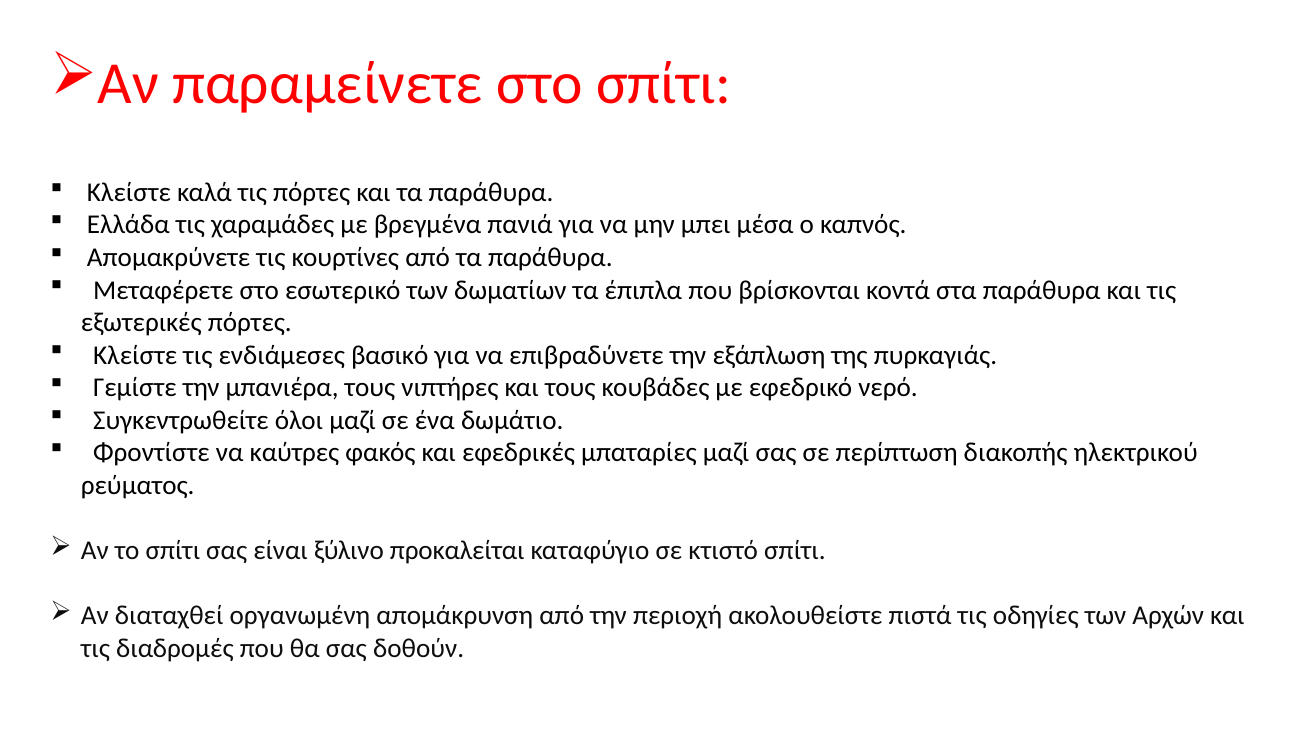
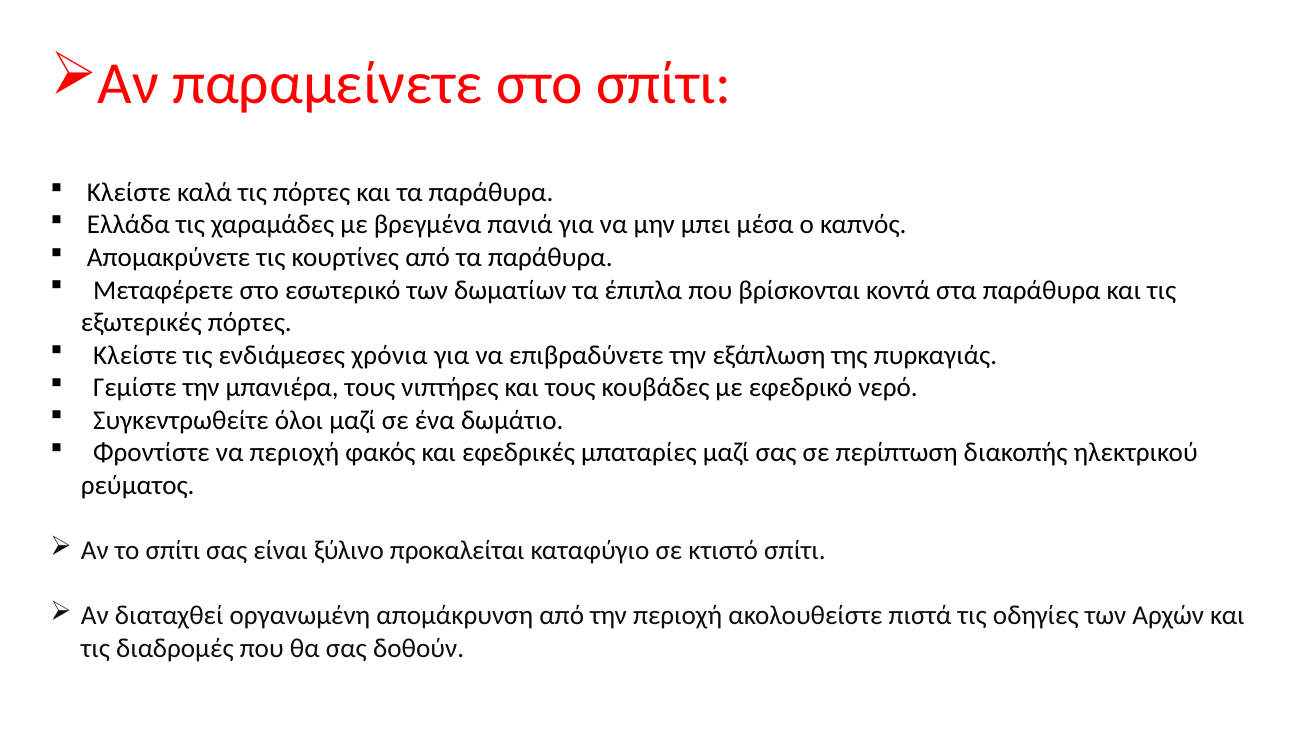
βασικό: βασικό -> χρόνια (390, 355)
να καύτρες: καύτρες -> περιοχή (294, 453)
